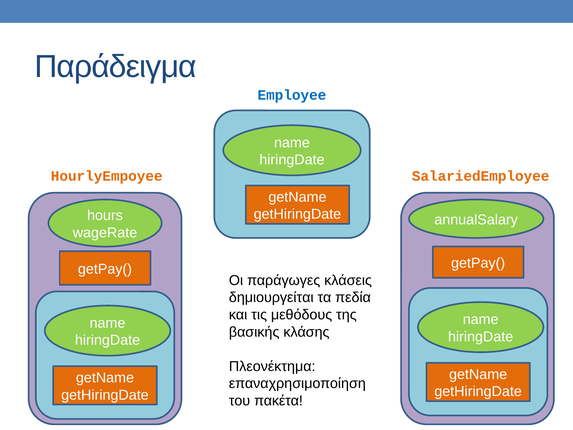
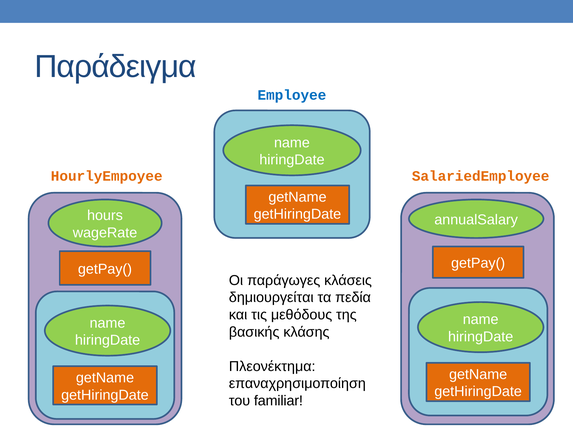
πακέτα: πακέτα -> familiar (278, 401)
